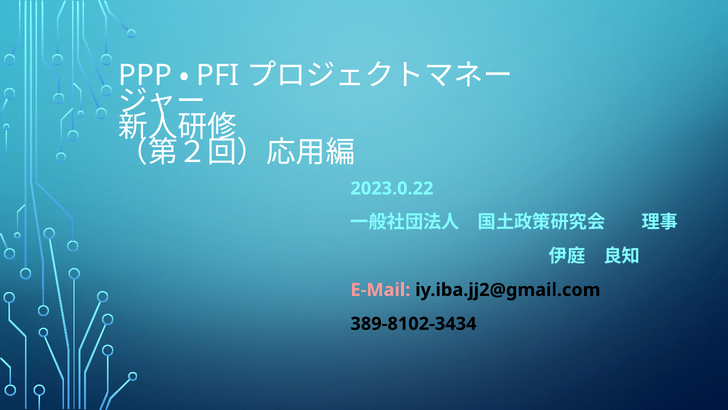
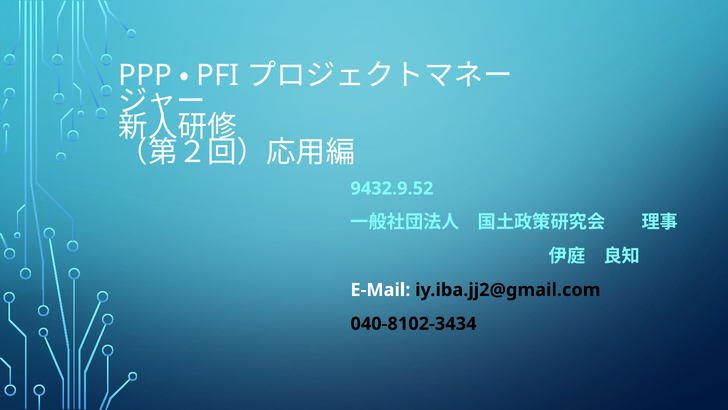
2023.0.22: 2023.0.22 -> 9432.9.52 (392, 188)
E-Mail colour: pink -> white (380, 290)
389-8102-3434: 389-8102-3434 -> 040-8102-3434 (413, 323)
